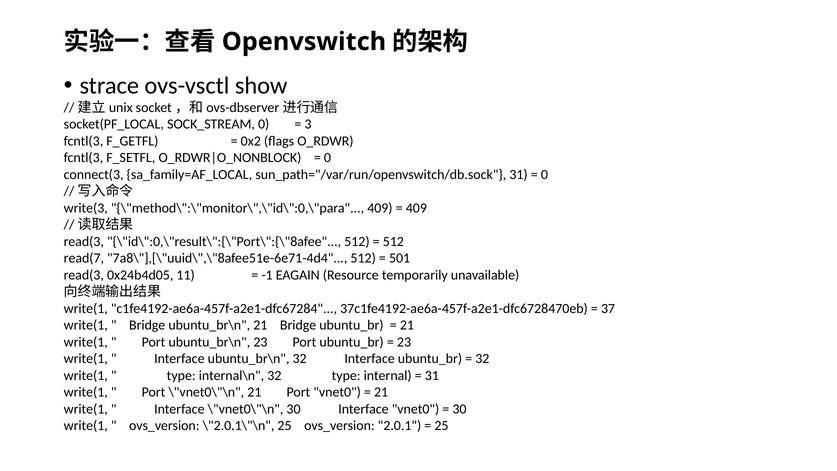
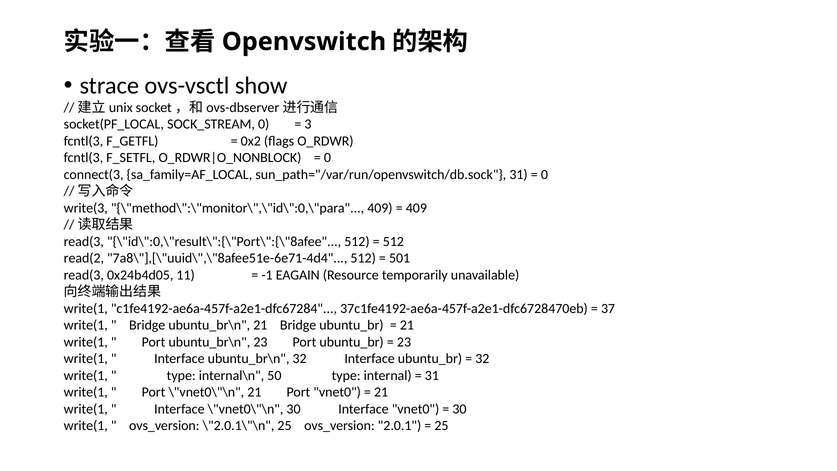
read(7: read(7 -> read(2 (84, 258)
internal\n 32: 32 -> 50 (274, 375)
